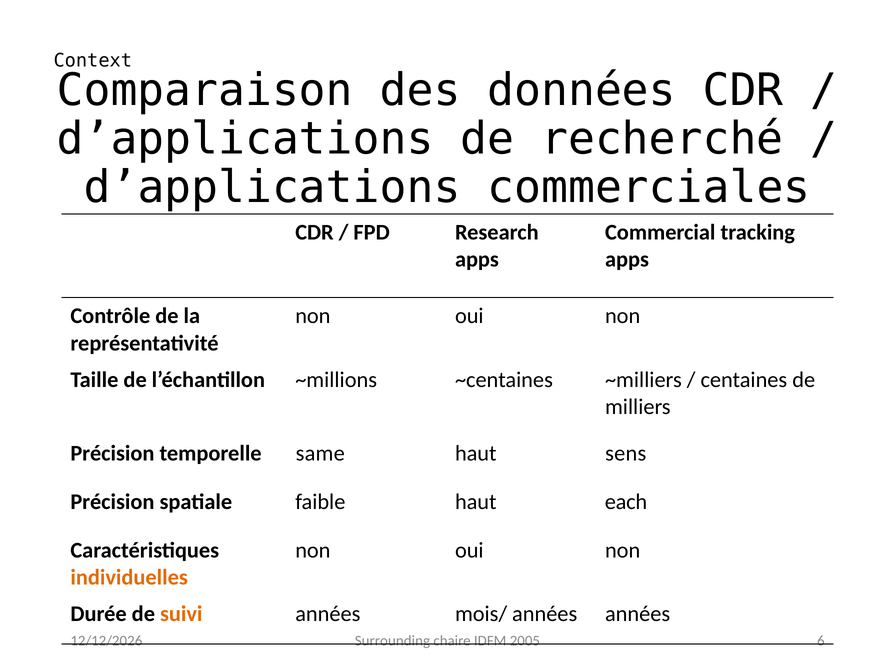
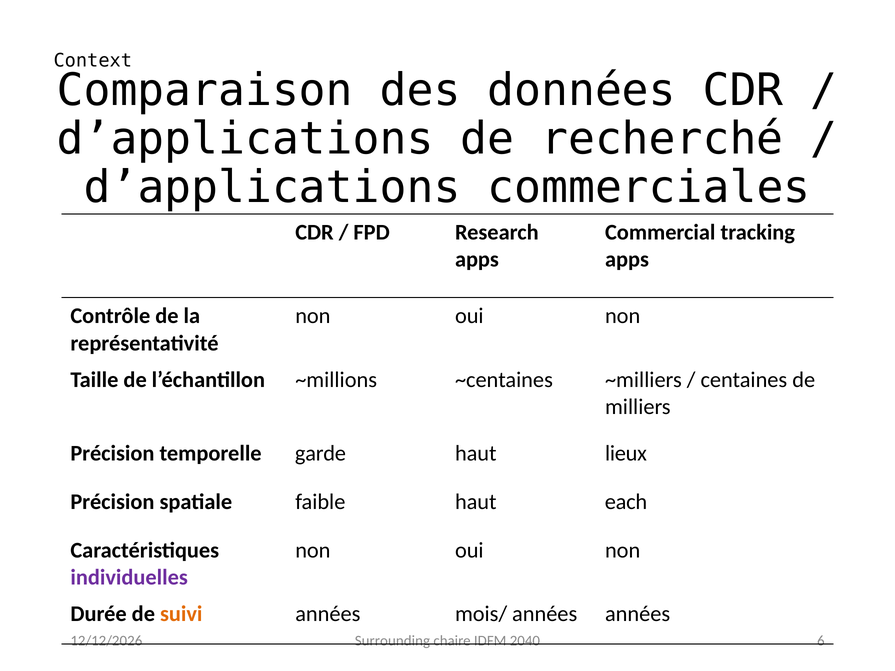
same: same -> garde (320, 453)
sens: sens -> lieux (626, 453)
individuelles colour: orange -> purple (129, 578)
2005: 2005 -> 2040 (525, 641)
